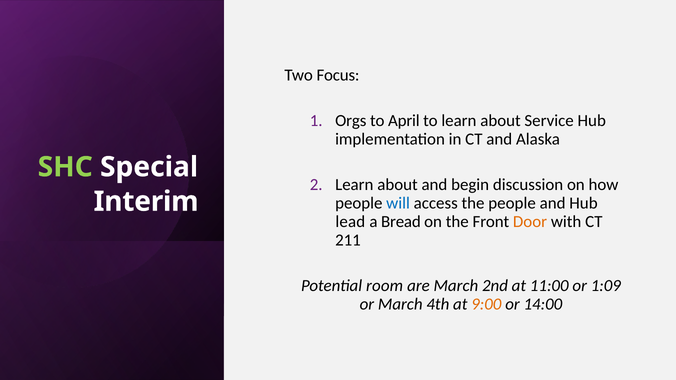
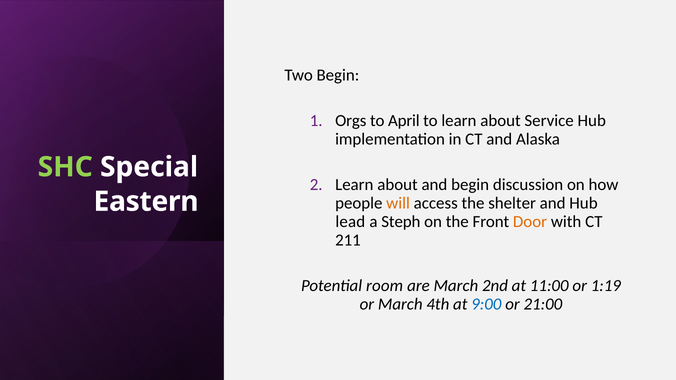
Two Focus: Focus -> Begin (338, 75)
will colour: blue -> orange (398, 203)
the people: people -> shelter (512, 203)
Interim: Interim -> Eastern (146, 202)
Bread: Bread -> Steph (401, 222)
1:09: 1:09 -> 1:19 (606, 286)
9:00 colour: orange -> blue (486, 305)
14:00: 14:00 -> 21:00 (543, 305)
